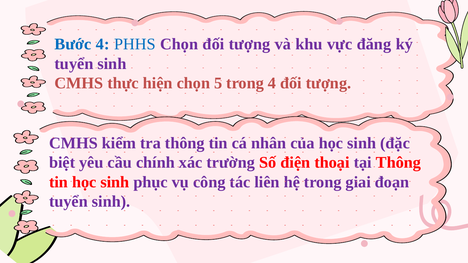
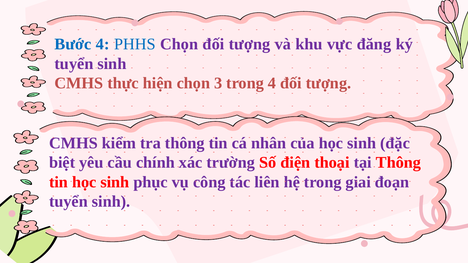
5: 5 -> 3 (218, 83)
